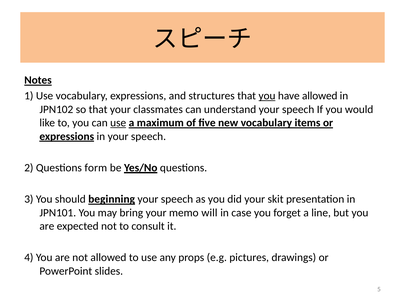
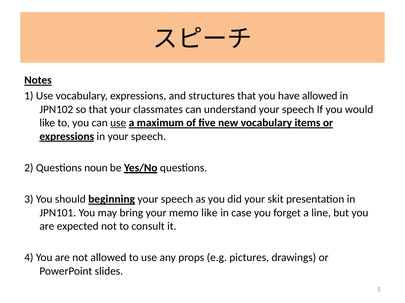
you underline: present -> none (267, 96)
form: form -> noun (96, 168)
memo will: will -> like (209, 213)
